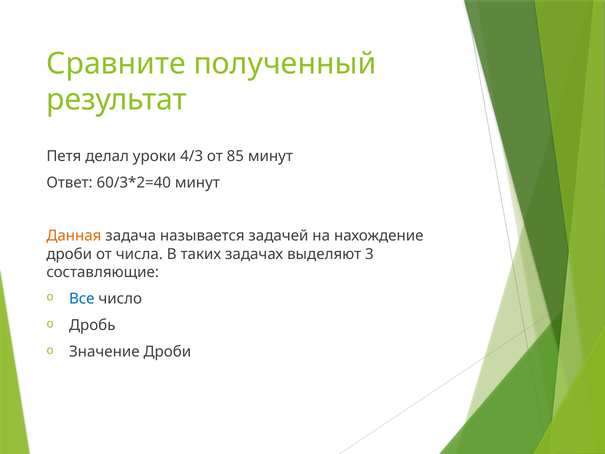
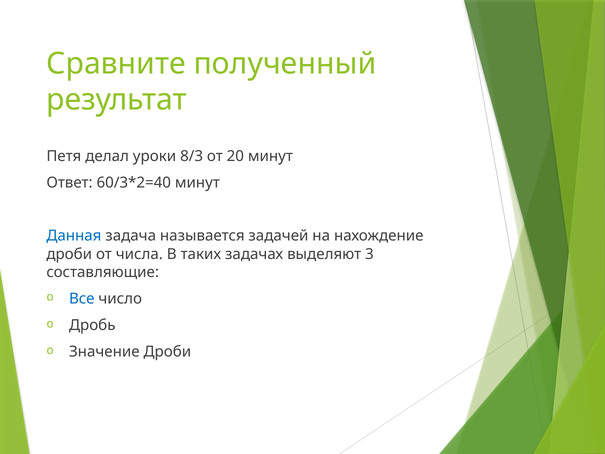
4/3: 4/3 -> 8/3 (192, 156)
85: 85 -> 20 (235, 156)
Данная colour: orange -> blue (74, 236)
